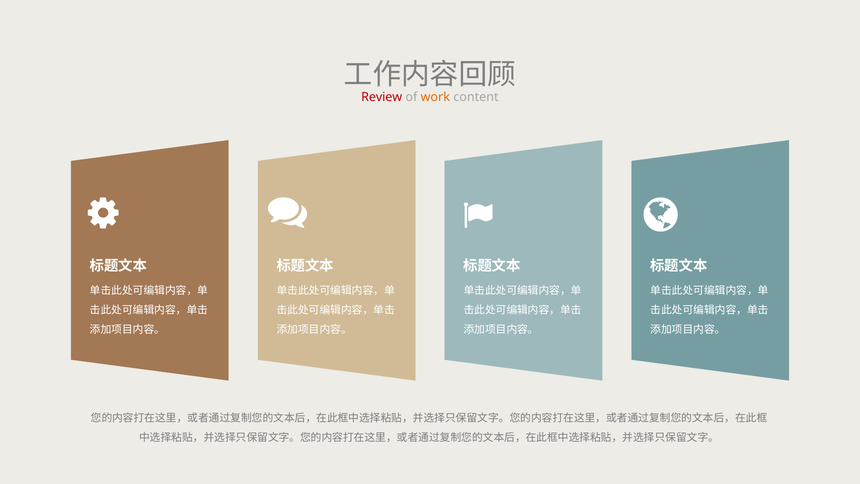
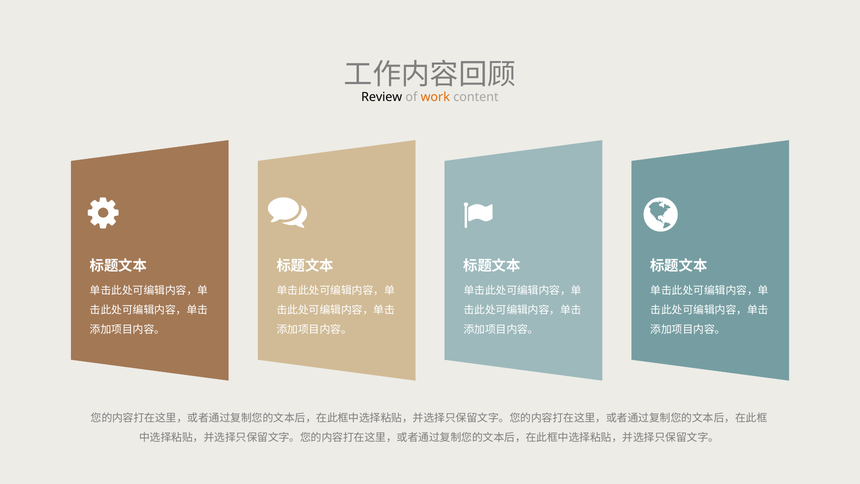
Review colour: red -> black (382, 97)
